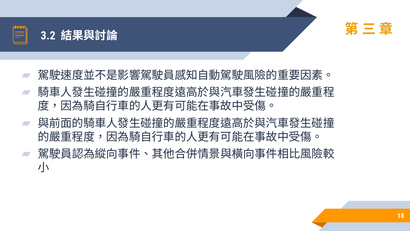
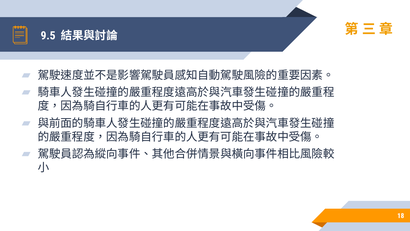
3.2: 3.2 -> 9.5 (48, 36)
